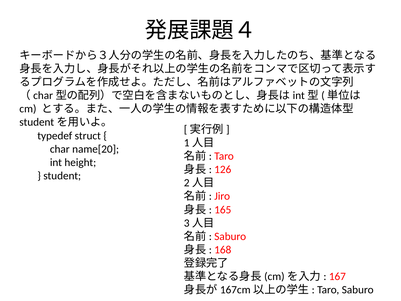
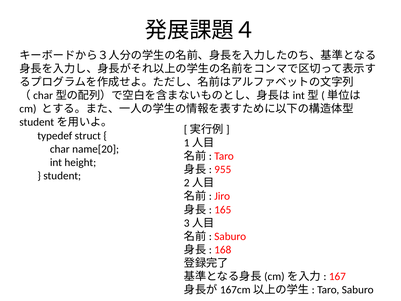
126: 126 -> 955 (223, 169)
